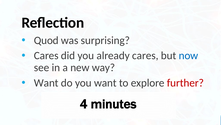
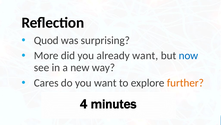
Cares: Cares -> More (46, 55)
already cares: cares -> want (145, 55)
Want: Want -> Cares (46, 82)
further colour: red -> orange (185, 82)
